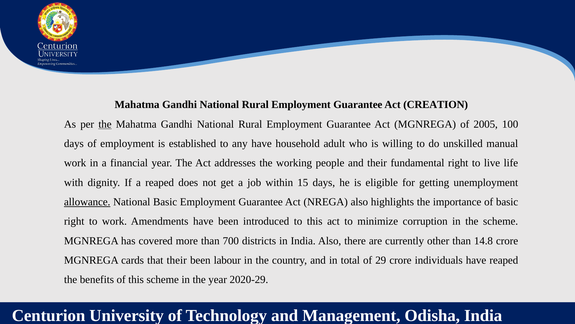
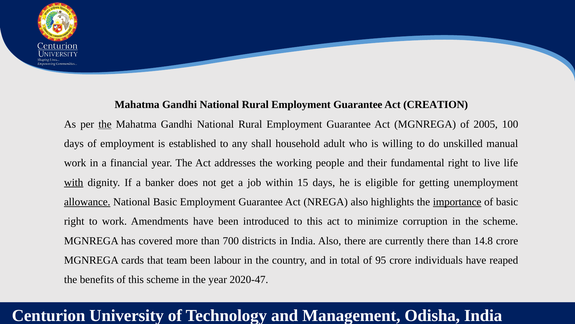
any have: have -> shall (262, 143)
with underline: none -> present (74, 182)
a reaped: reaped -> banker (160, 182)
importance underline: none -> present (457, 202)
currently other: other -> there (438, 240)
that their: their -> team (177, 260)
29: 29 -> 95 (381, 260)
2020-29: 2020-29 -> 2020-47 (249, 279)
